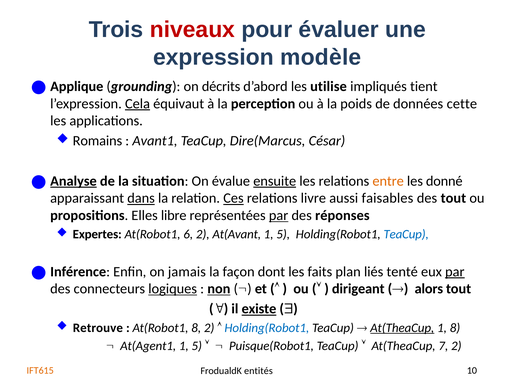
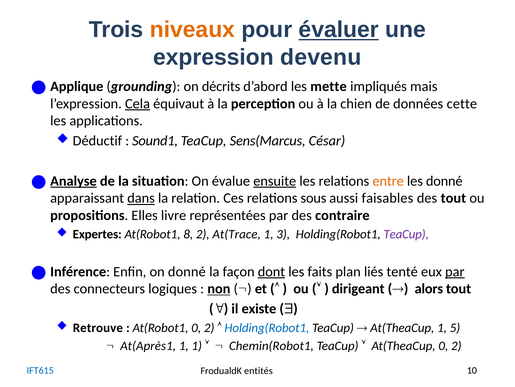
niveaux colour: red -> orange (192, 30)
évaluer underline: none -> present (339, 30)
modèle: modèle -> devenu (321, 57)
utilise: utilise -> mette (329, 86)
tient: tient -> mais (424, 86)
poids: poids -> chien (356, 103)
Romains: Romains -> Déductif (97, 141)
Avant1: Avant1 -> Sound1 (155, 141)
Dire(Marcus: Dire(Marcus -> Sens(Marcus (268, 141)
Ces underline: present -> none (233, 198)
livre: livre -> sous (313, 198)
libre: libre -> livre (174, 215)
par underline: present -> none (279, 215)
réponses: réponses -> contraire (342, 215)
6: 6 -> 8 (188, 234)
At(Avant: At(Avant -> At(Trace (237, 234)
5: 5 -> 3 (283, 234)
TeaCup colour: blue -> purple (406, 234)
on jamais: jamais -> donné (187, 271)
dont underline: none -> present (271, 271)
logiques underline: present -> none (173, 288)
existe underline: present -> none (259, 308)
At(Robot1 8: 8 -> 0 (196, 327)
At(TheaCup underline: present -> none (402, 327)
1 8: 8 -> 5 (455, 327)
At(Agent1: At(Agent1 -> At(Après1 (148, 345)
5: 5 -> 1 (197, 345)
Puisque(Robot1: Puisque(Robot1 -> Chemin(Robot1 (271, 345)
At(TheaCup 7: 7 -> 0 (443, 345)
IFT615 colour: orange -> blue (40, 370)
